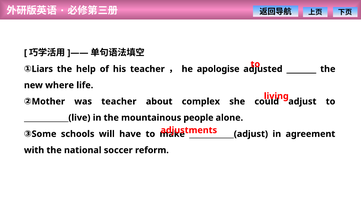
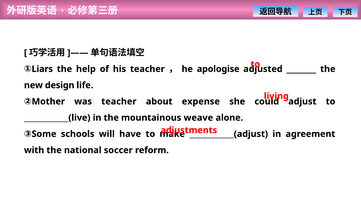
where: where -> design (60, 85)
complex: complex -> expense (201, 101)
people: people -> weave (198, 118)
